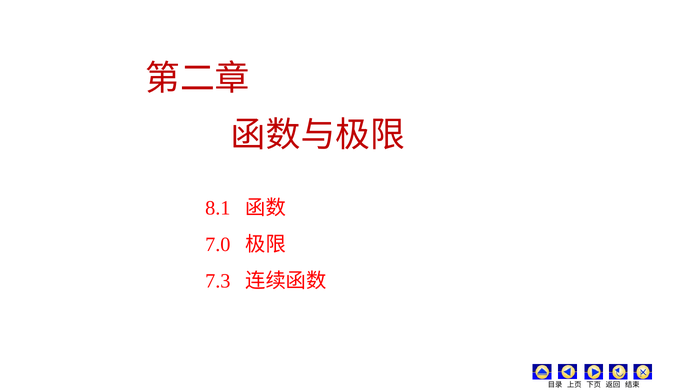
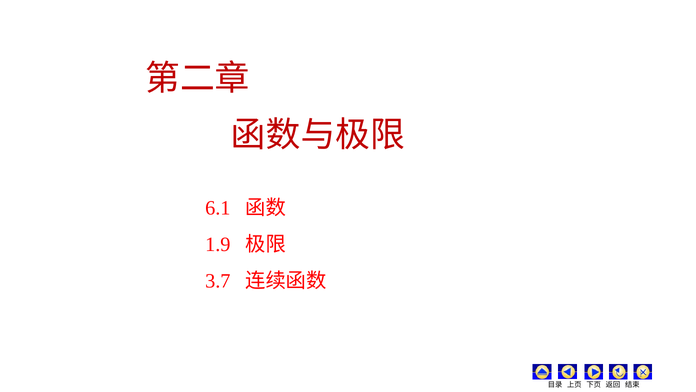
8.1: 8.1 -> 6.1 (218, 208)
7.0: 7.0 -> 1.9 (218, 244)
7.3: 7.3 -> 3.7 (218, 281)
